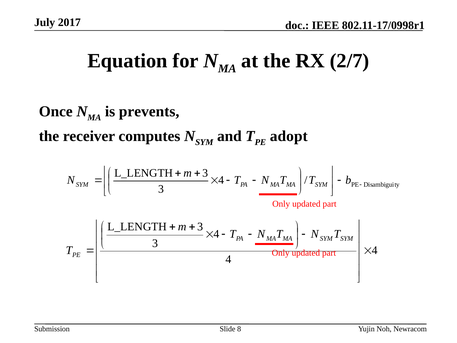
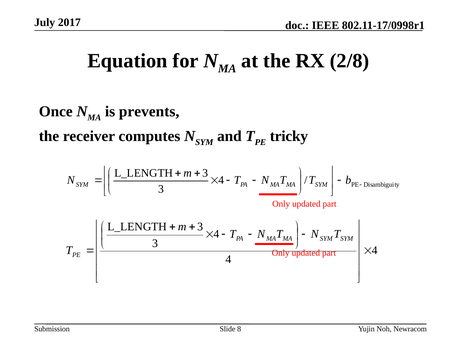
2/7: 2/7 -> 2/8 (350, 61)
adopt: adopt -> tricky (289, 136)
